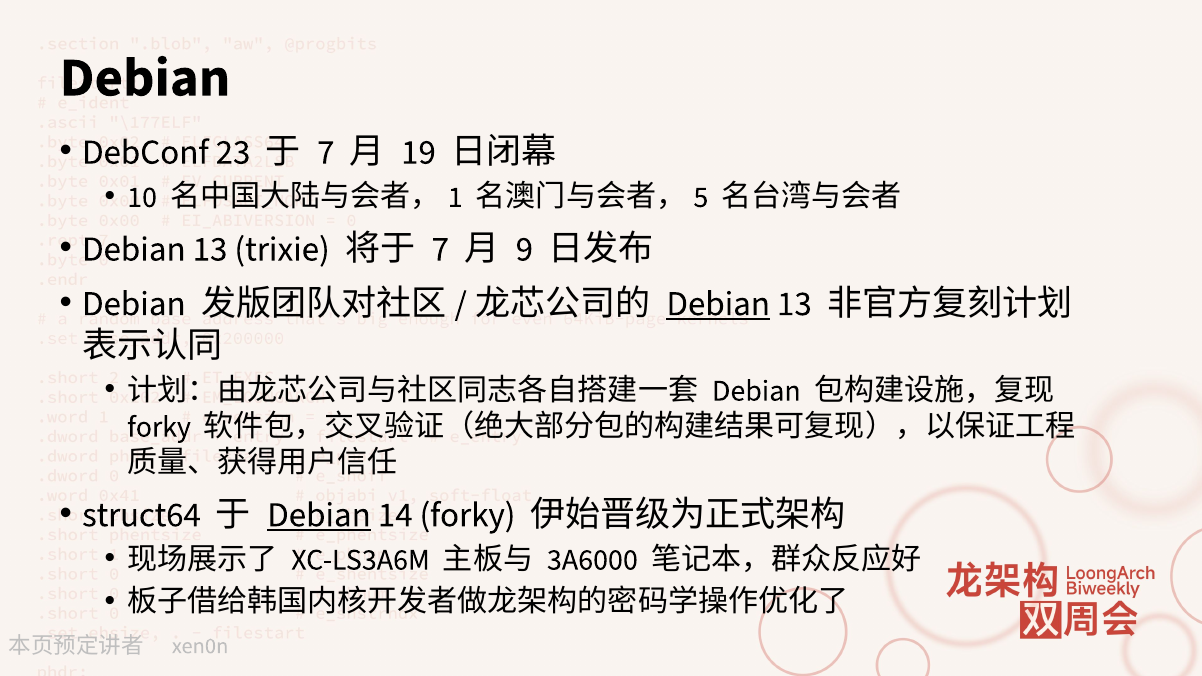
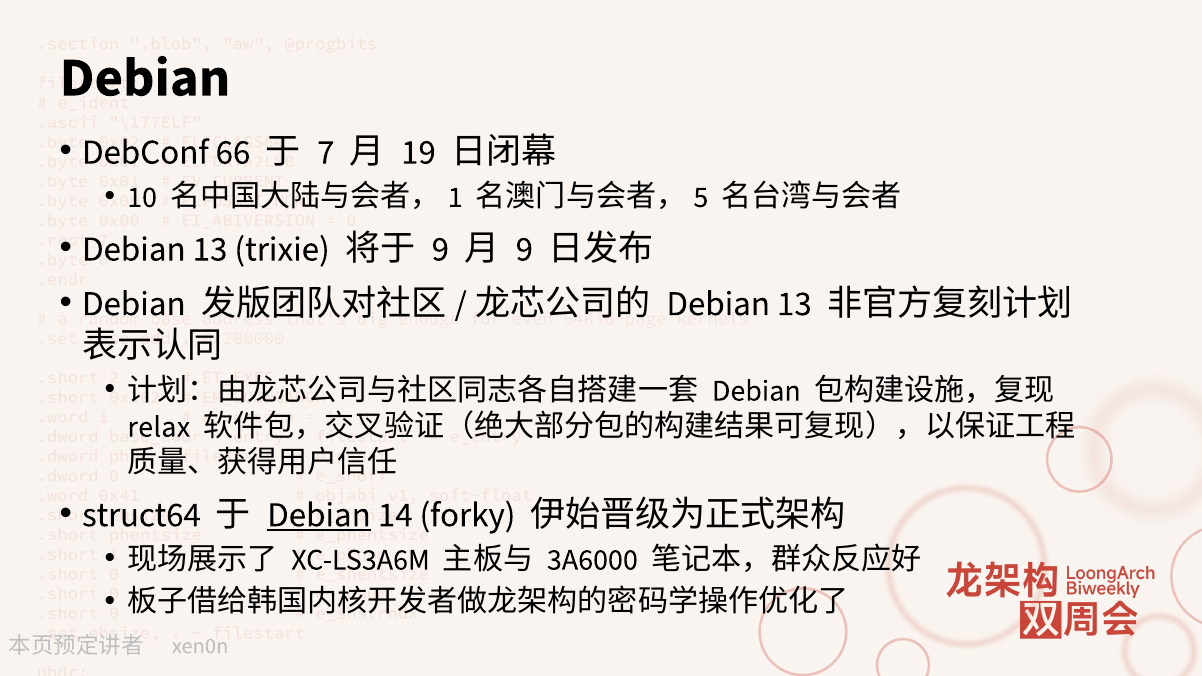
23: 23 -> 66 (233, 152)
7: 7 -> 9 (440, 249)
Debian underline: present -> none (718, 304)
forky: forky -> relax (159, 427)
